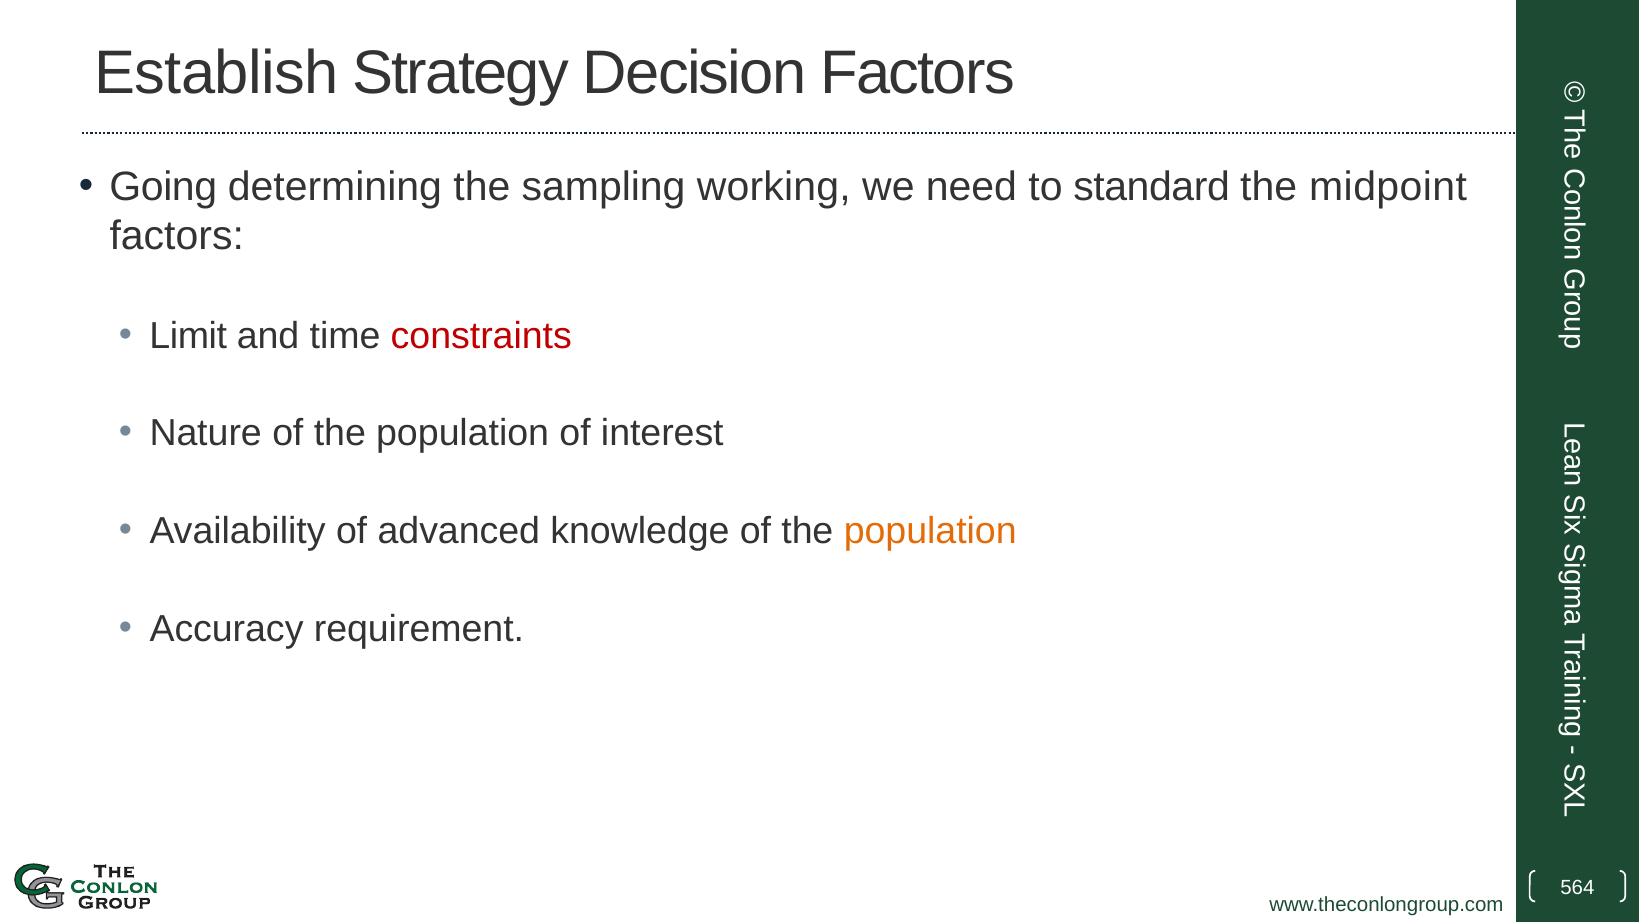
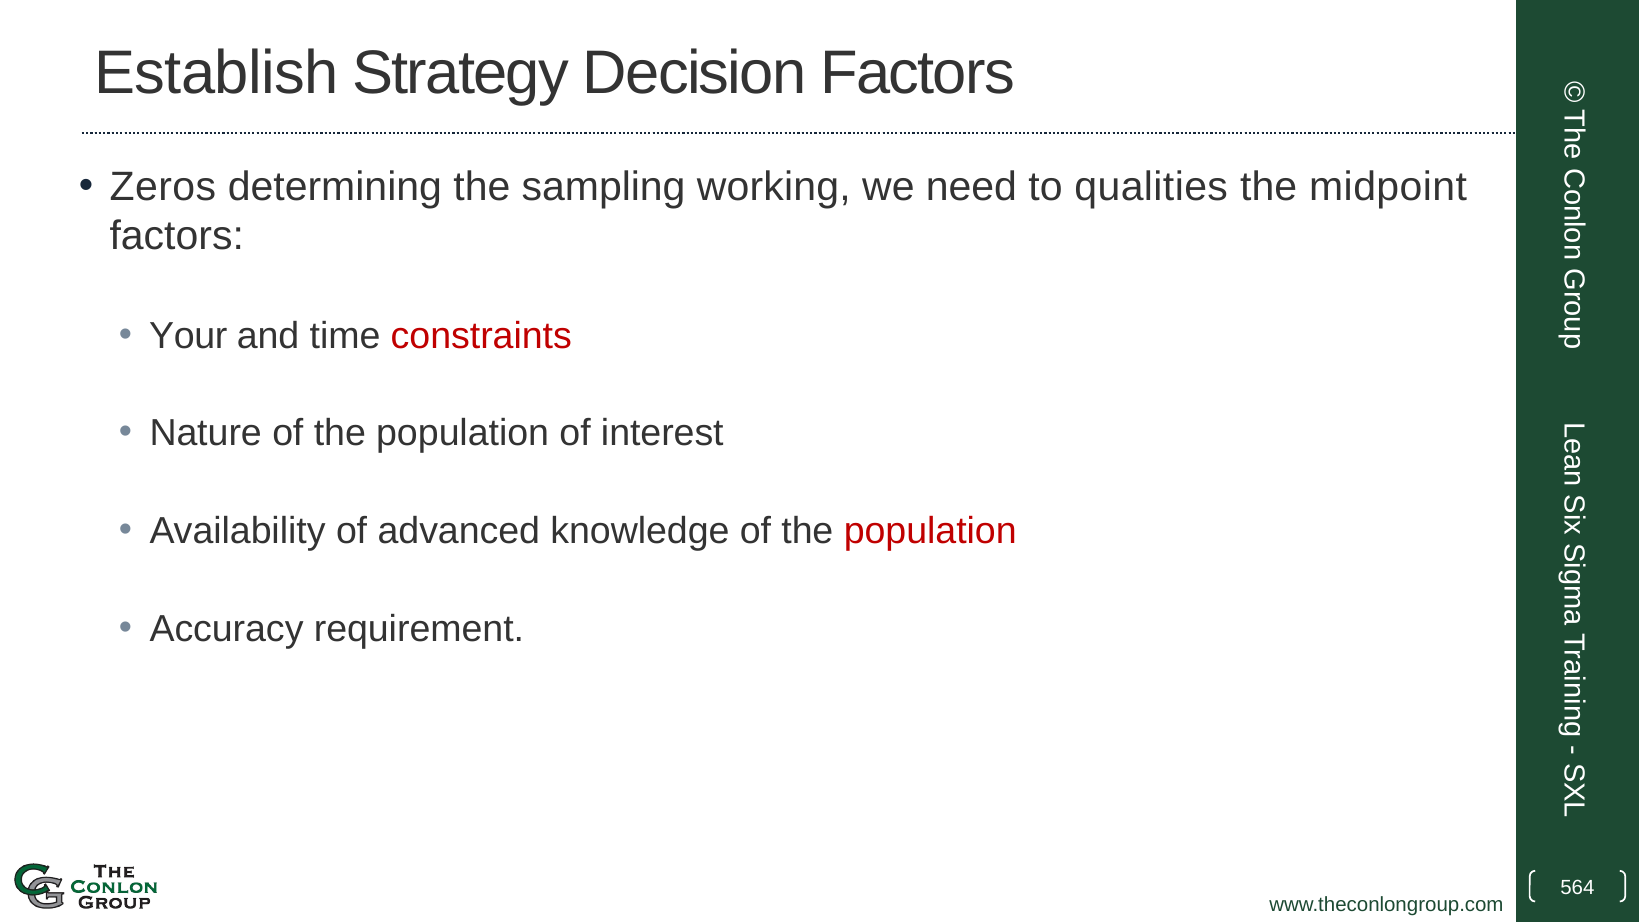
Going: Going -> Zeros (163, 187)
standard: standard -> qualities (1151, 187)
Limit: Limit -> Your (188, 336)
population colour: orange -> red (930, 531)
